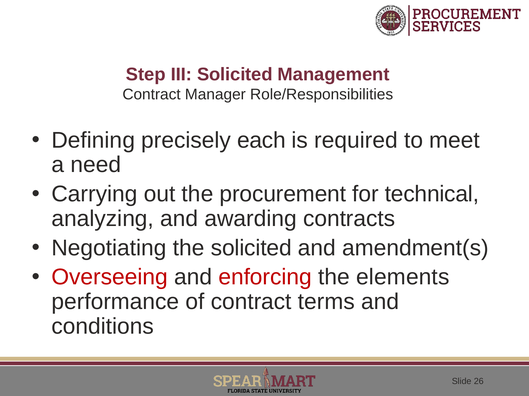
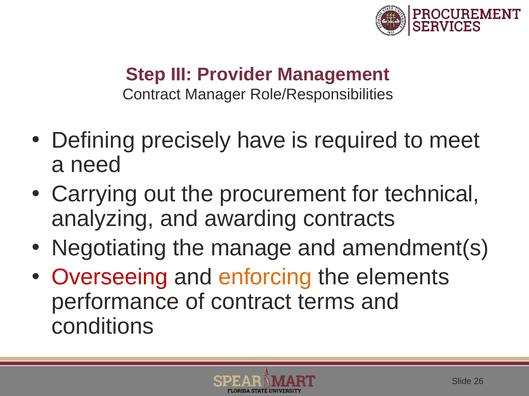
III Solicited: Solicited -> Provider (235, 74)
each: each -> have (261, 140)
the solicited: solicited -> manage (251, 248)
enforcing colour: red -> orange (265, 278)
